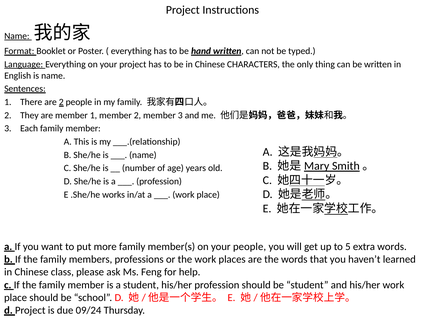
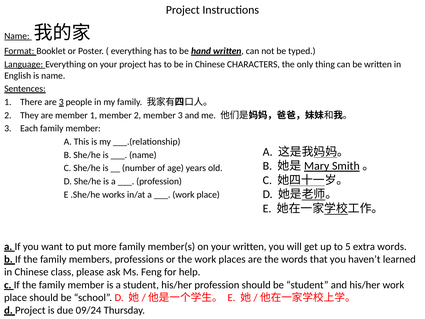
are 2: 2 -> 3 (61, 102)
your people: people -> written (250, 246)
